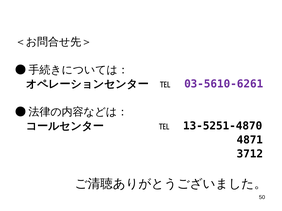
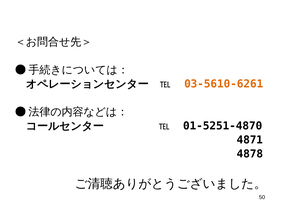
03‐5610‐6261 colour: purple -> orange (224, 84)
13‐5251‐4870: 13‐5251‐4870 -> 01‐5251‐4870 (223, 126)
3712: 3712 -> 4878 (250, 154)
